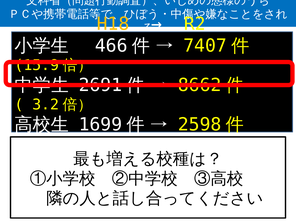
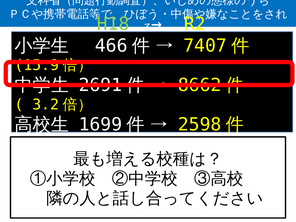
H18 colour: yellow -> light green (113, 24)
